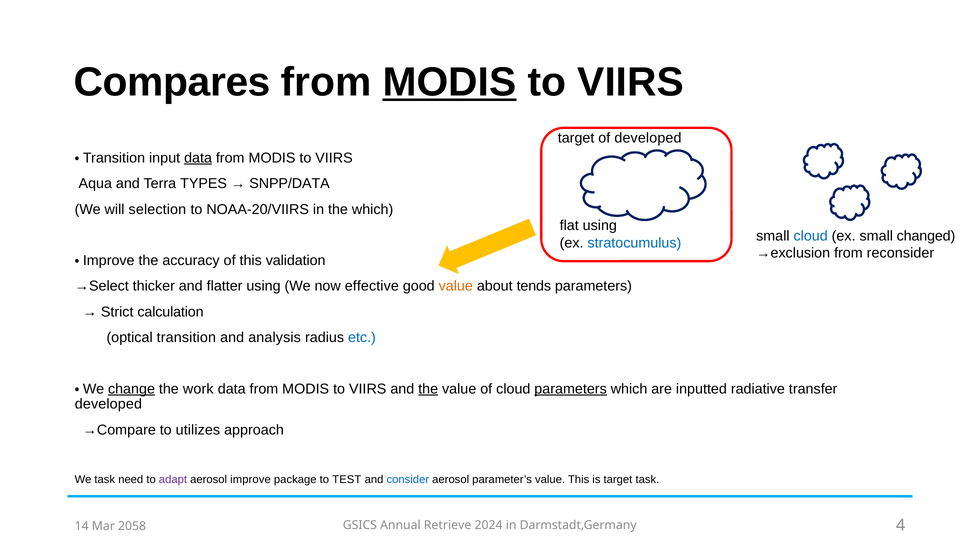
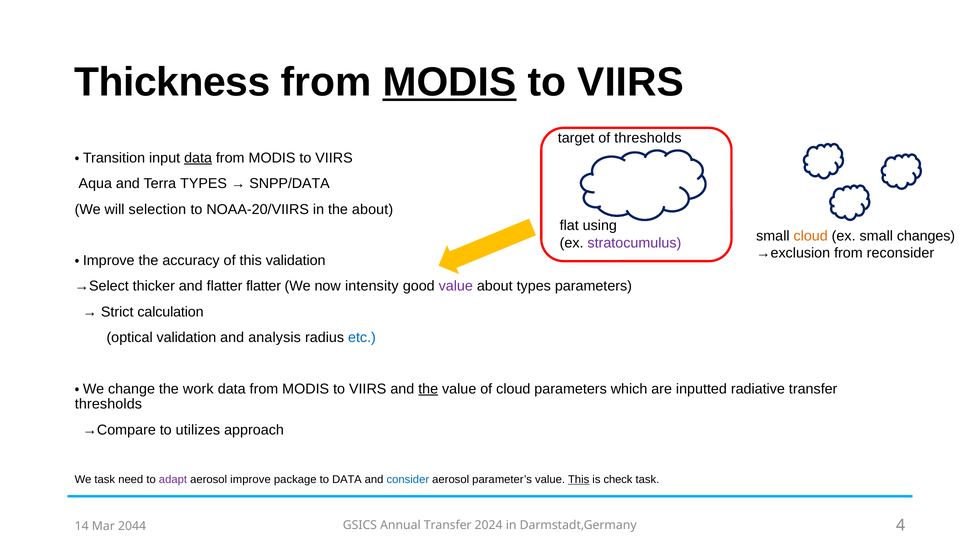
Compares: Compares -> Thickness (172, 82)
of developed: developed -> thresholds (648, 138)
the which: which -> about (373, 209)
cloud colour: blue -> orange (811, 236)
changed: changed -> changes (926, 236)
stratocumulus colour: blue -> purple (634, 243)
flatter using: using -> flatter (264, 286)
effective: effective -> intensity (372, 286)
value colour: orange -> purple (456, 286)
about tends: tends -> types (534, 286)
optical transition: transition -> validation (186, 338)
change underline: present -> none (131, 389)
parameters underline: present -> none (571, 389)
developed: developed -> thresholds (108, 404)
to TEST: TEST -> DATA (347, 480)
This underline: none -> present (579, 480)
is target: target -> check (618, 480)
Annual Retrieve: Retrieve -> Transfer (448, 525)
2058: 2058 -> 2044 (132, 526)
